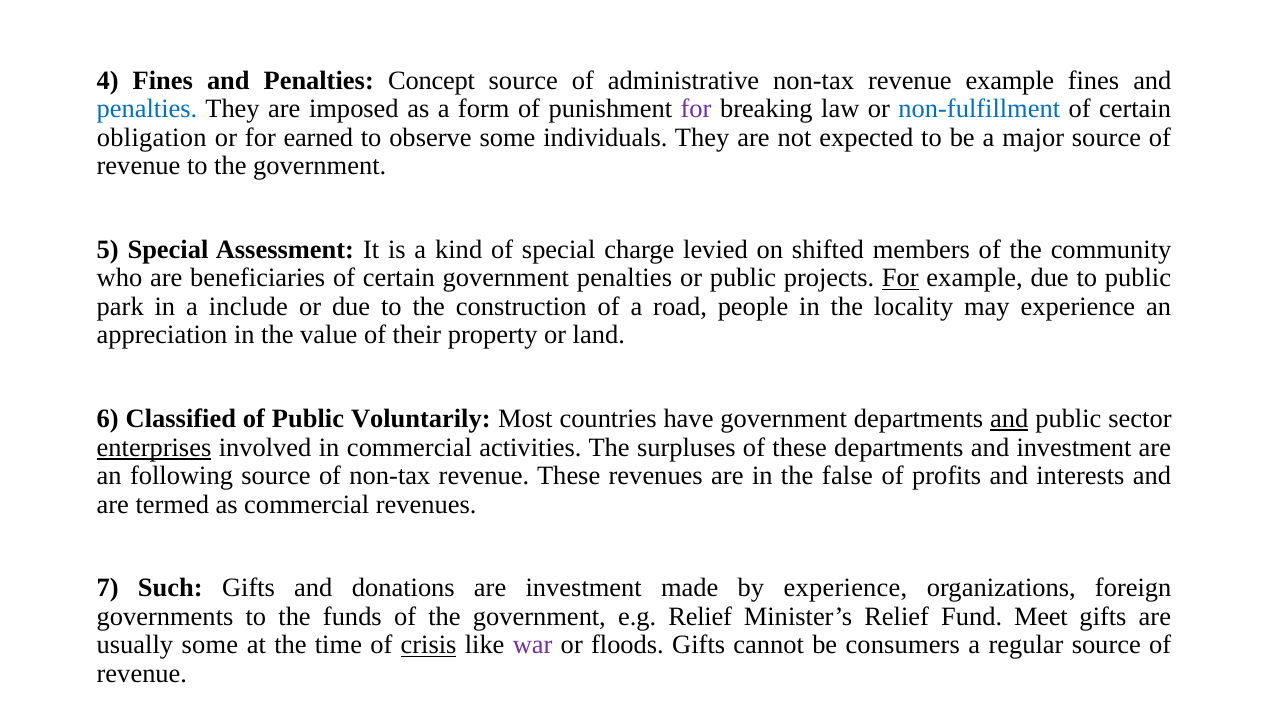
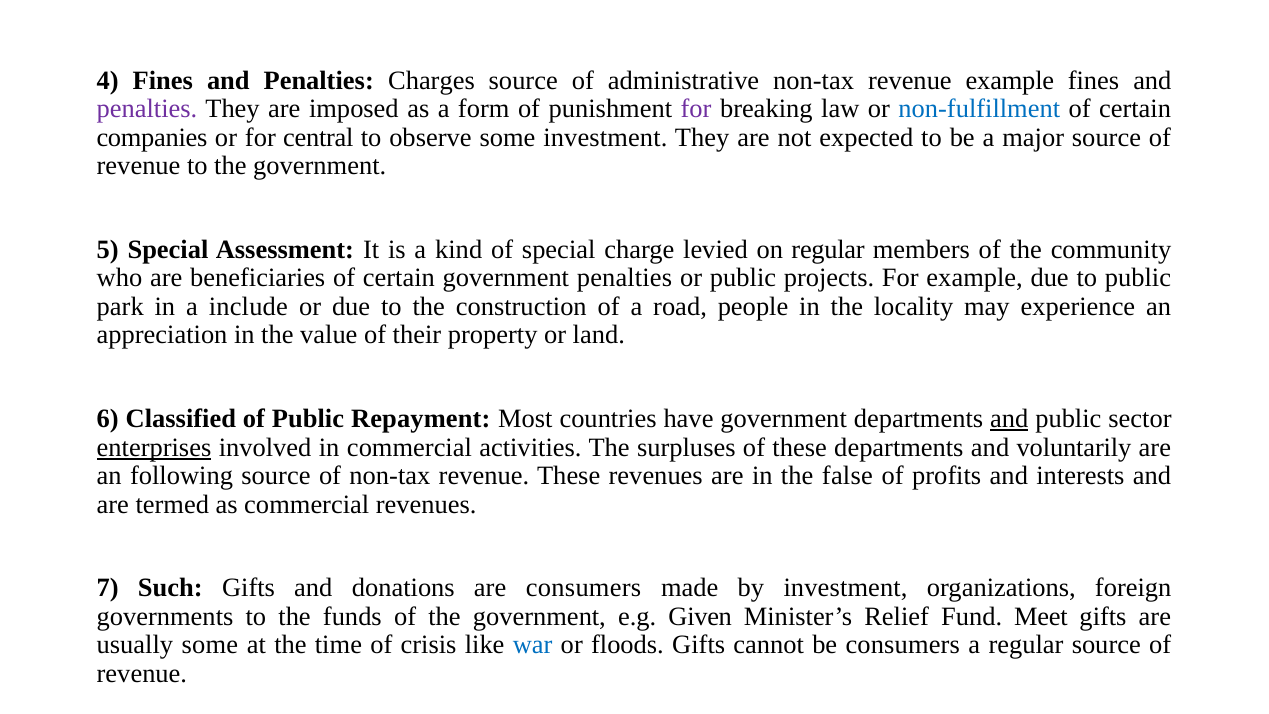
Concept: Concept -> Charges (431, 80)
penalties colour: blue -> purple (147, 109)
obligation: obligation -> companies (152, 137)
earned: earned -> central (318, 137)
some individuals: individuals -> investment (605, 137)
on shifted: shifted -> regular (828, 250)
For underline: present -> none (900, 278)
Voluntarily: Voluntarily -> Repayment (421, 419)
and investment: investment -> voluntarily (1074, 447)
are investment: investment -> consumers (584, 588)
by experience: experience -> investment (846, 588)
e.g Relief: Relief -> Given (700, 616)
crisis underline: present -> none (429, 645)
war colour: purple -> blue (533, 645)
